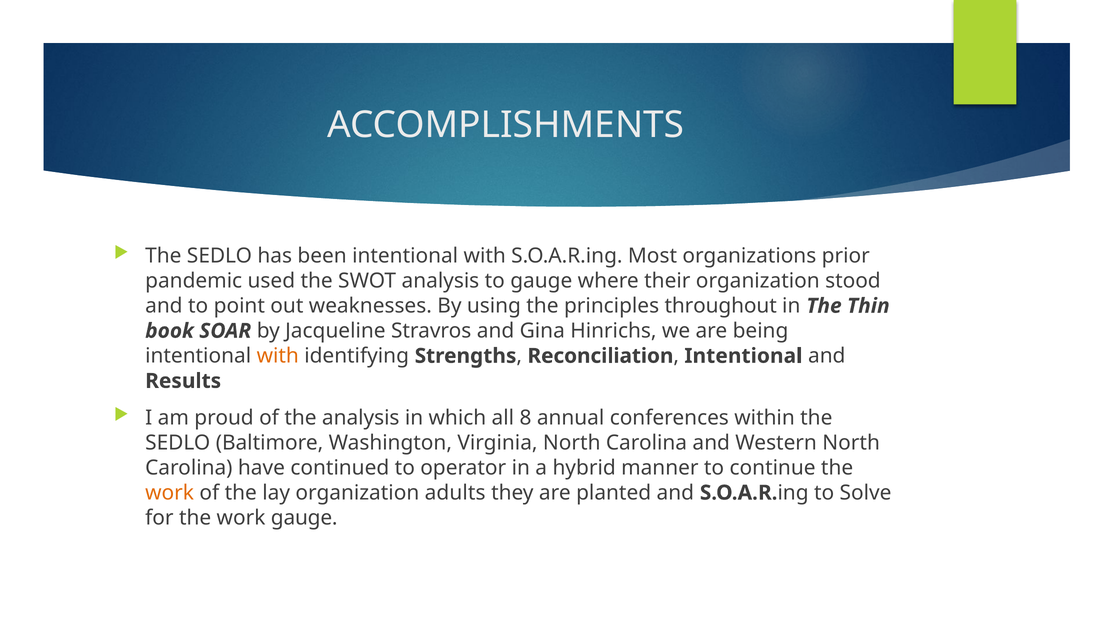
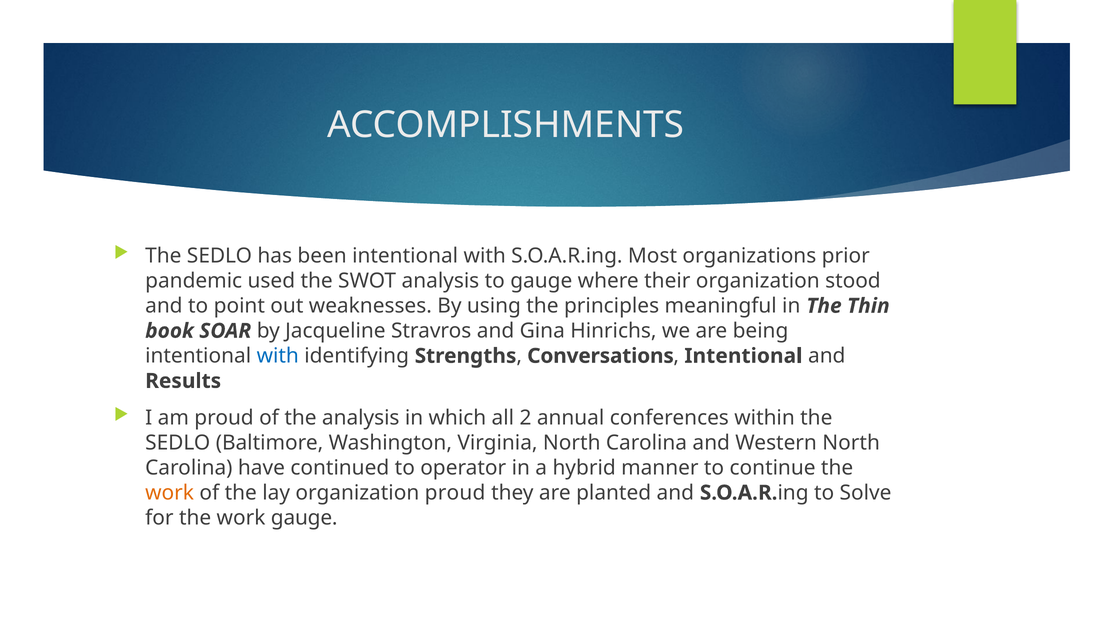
throughout: throughout -> meaningful (721, 306)
with colour: orange -> blue (278, 356)
Reconciliation: Reconciliation -> Conversations (601, 356)
8: 8 -> 2 (525, 418)
organization adults: adults -> proud (455, 493)
